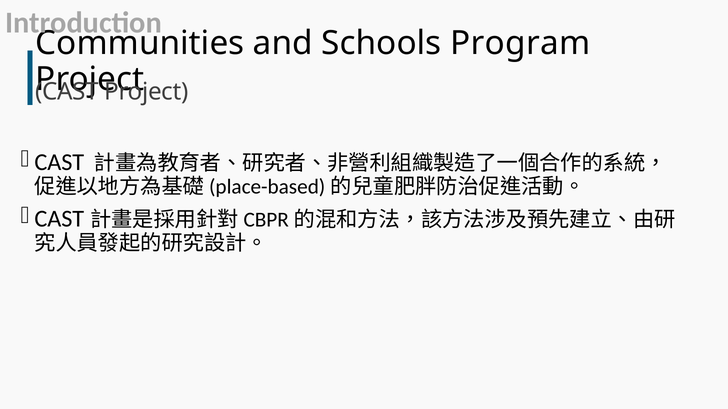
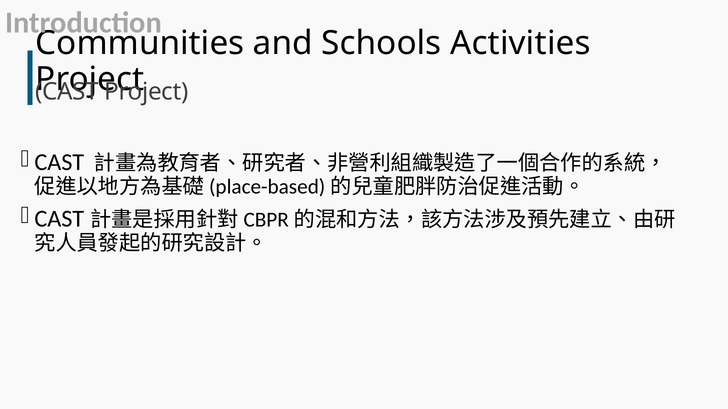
Program: Program -> Activities (520, 43)
